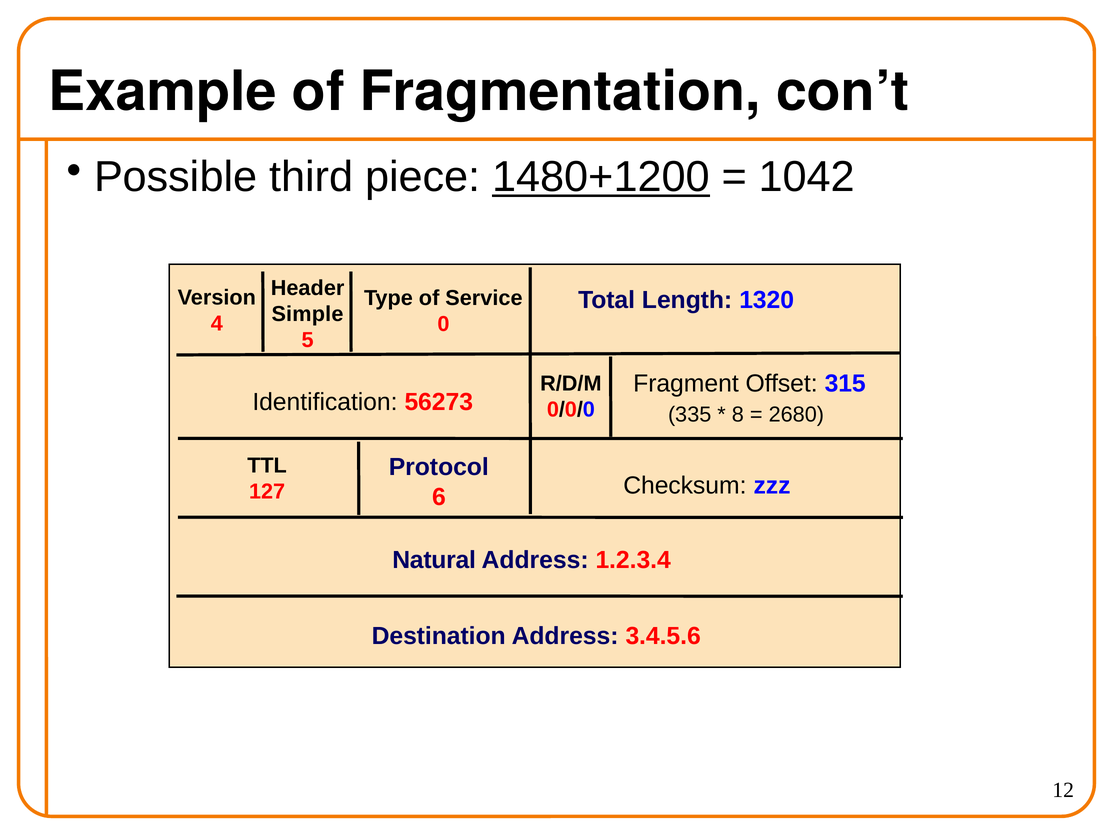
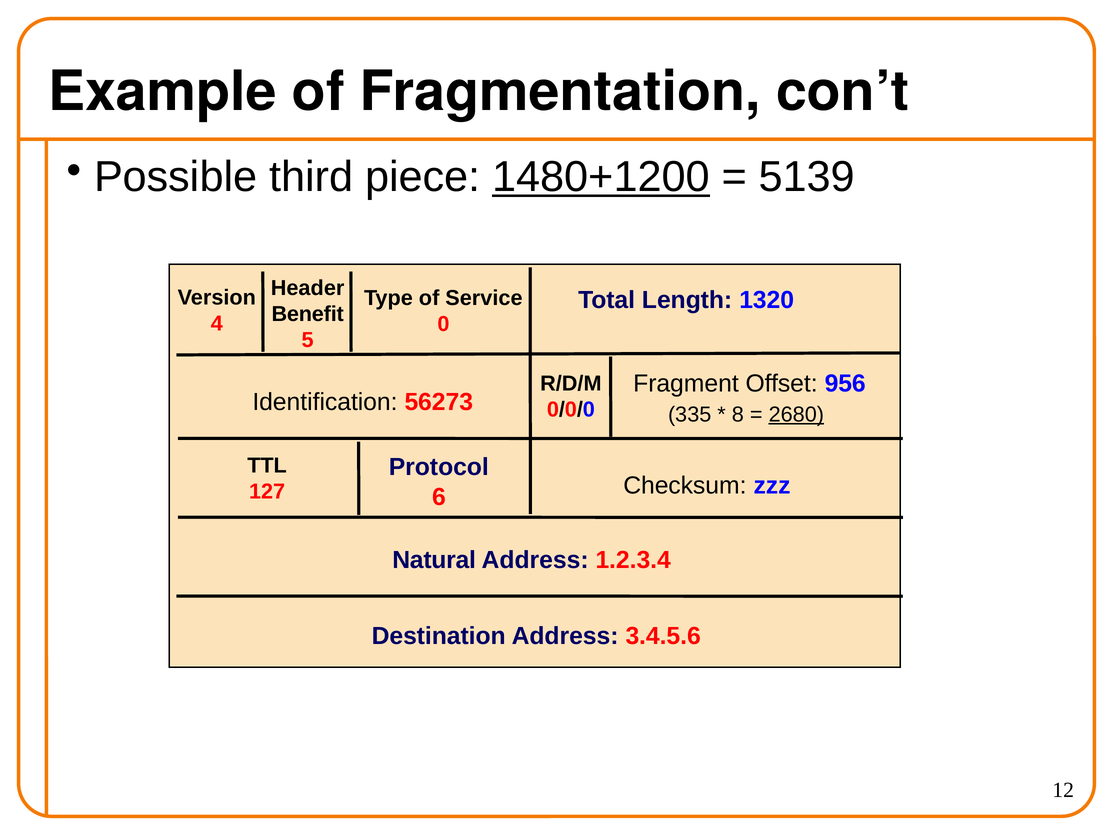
1042: 1042 -> 5139 (807, 177)
Simple: Simple -> Benefit (308, 314)
315: 315 -> 956 (845, 384)
2680 underline: none -> present (796, 414)
